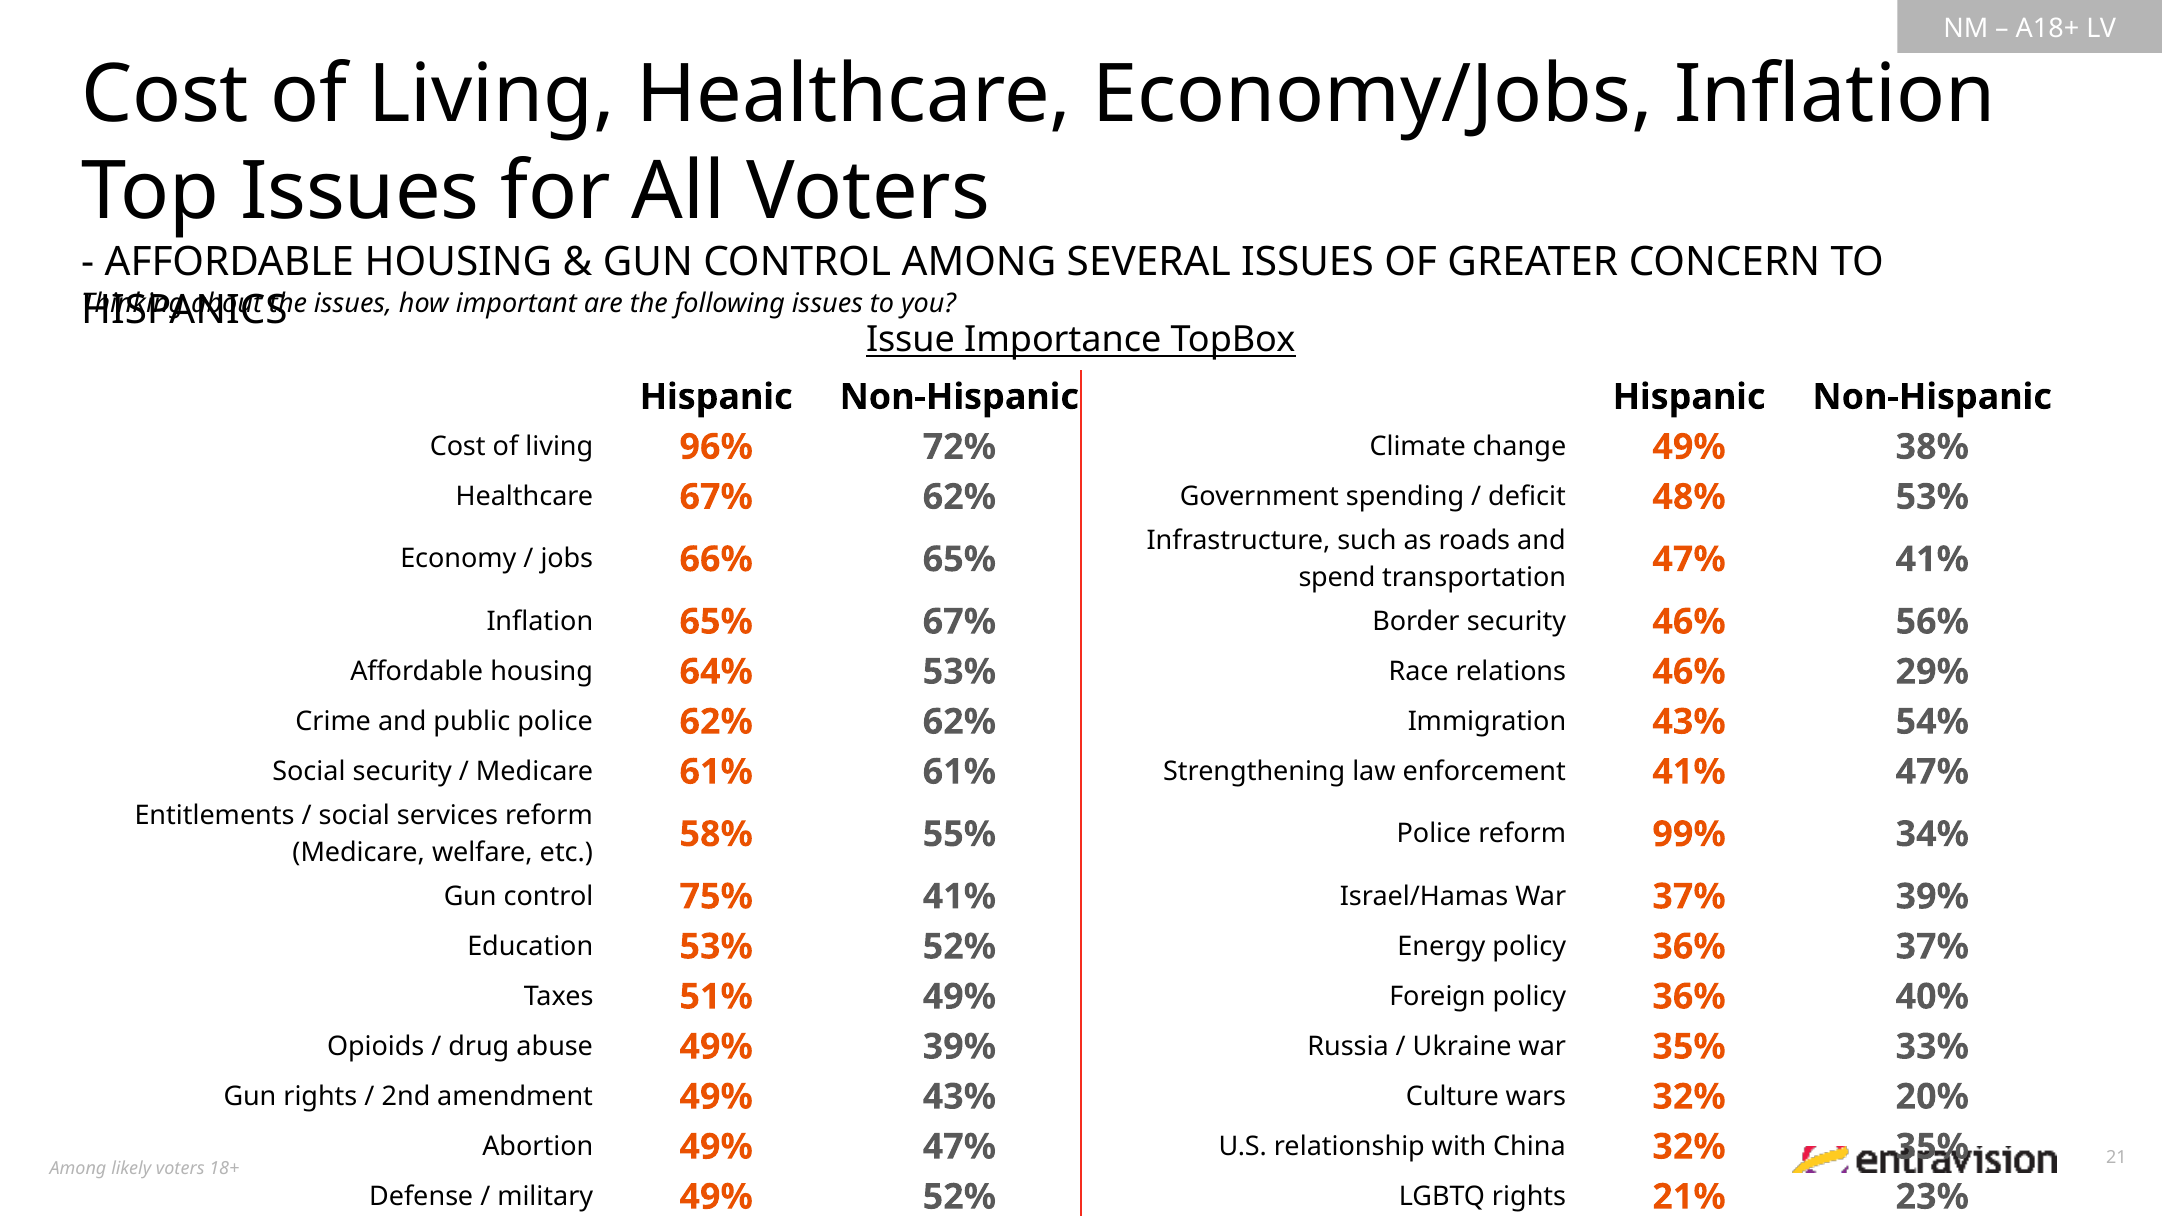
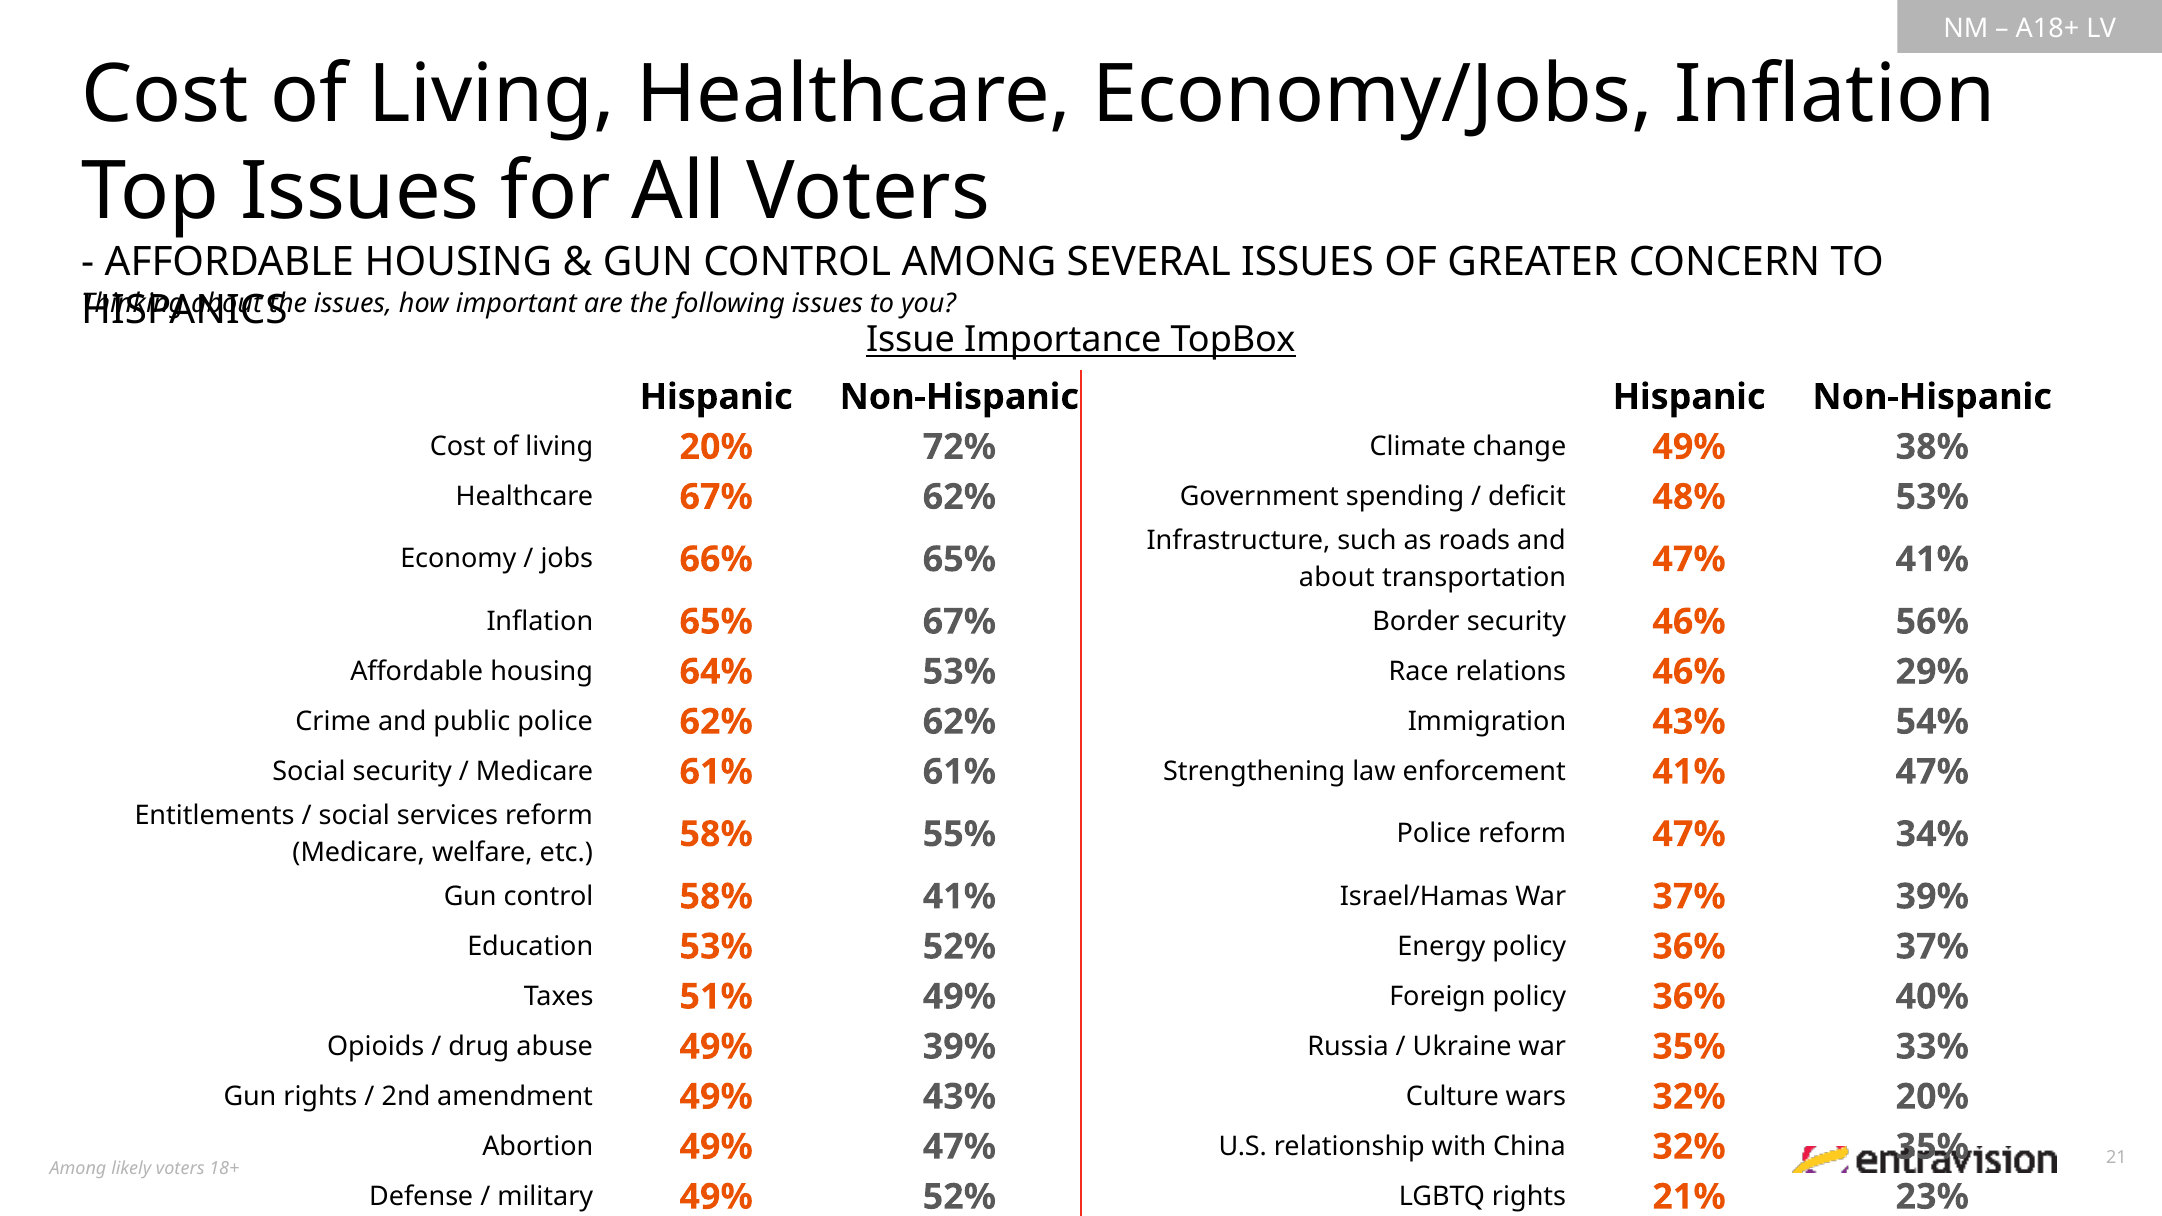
living 96%: 96% -> 20% (716, 447)
spend: spend -> about (1337, 577)
reform 99%: 99% -> 47% (1689, 834)
control 75%: 75% -> 58% (716, 897)
